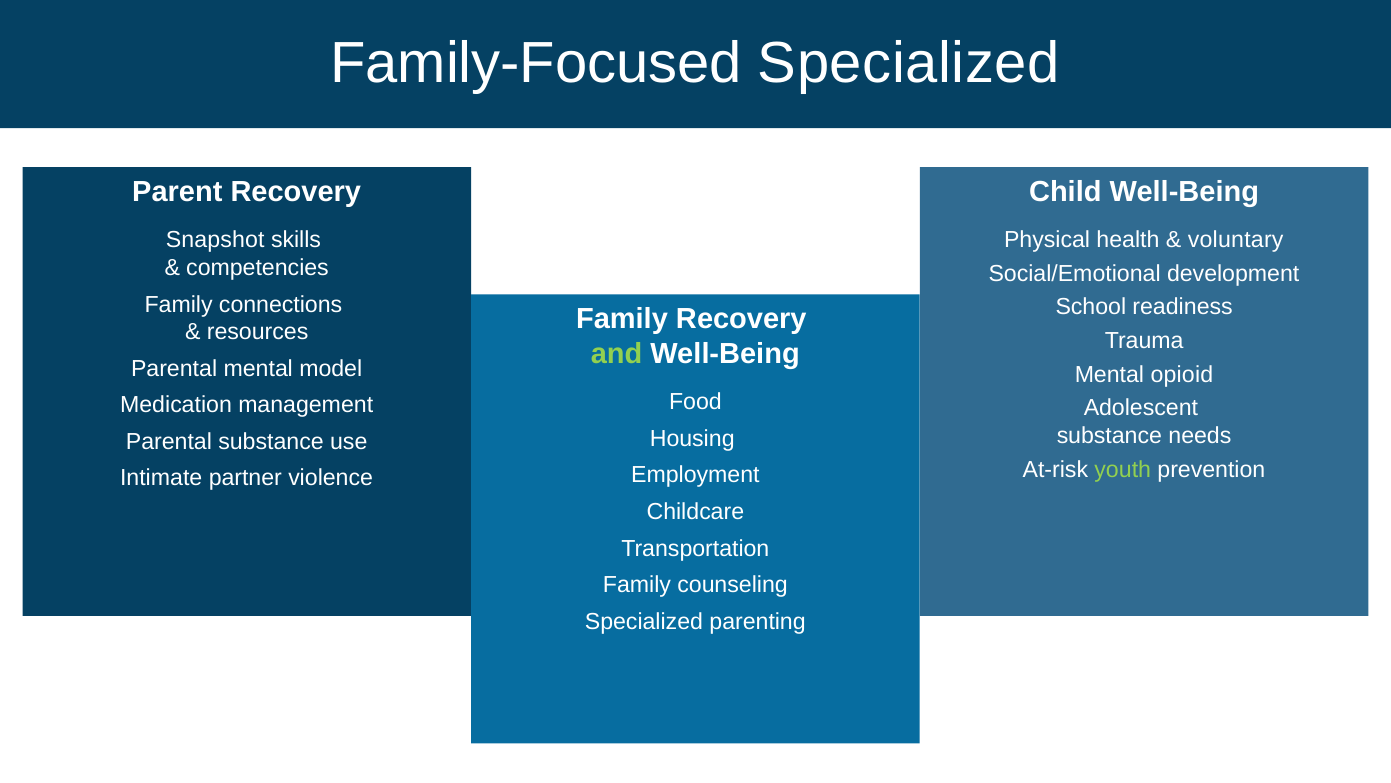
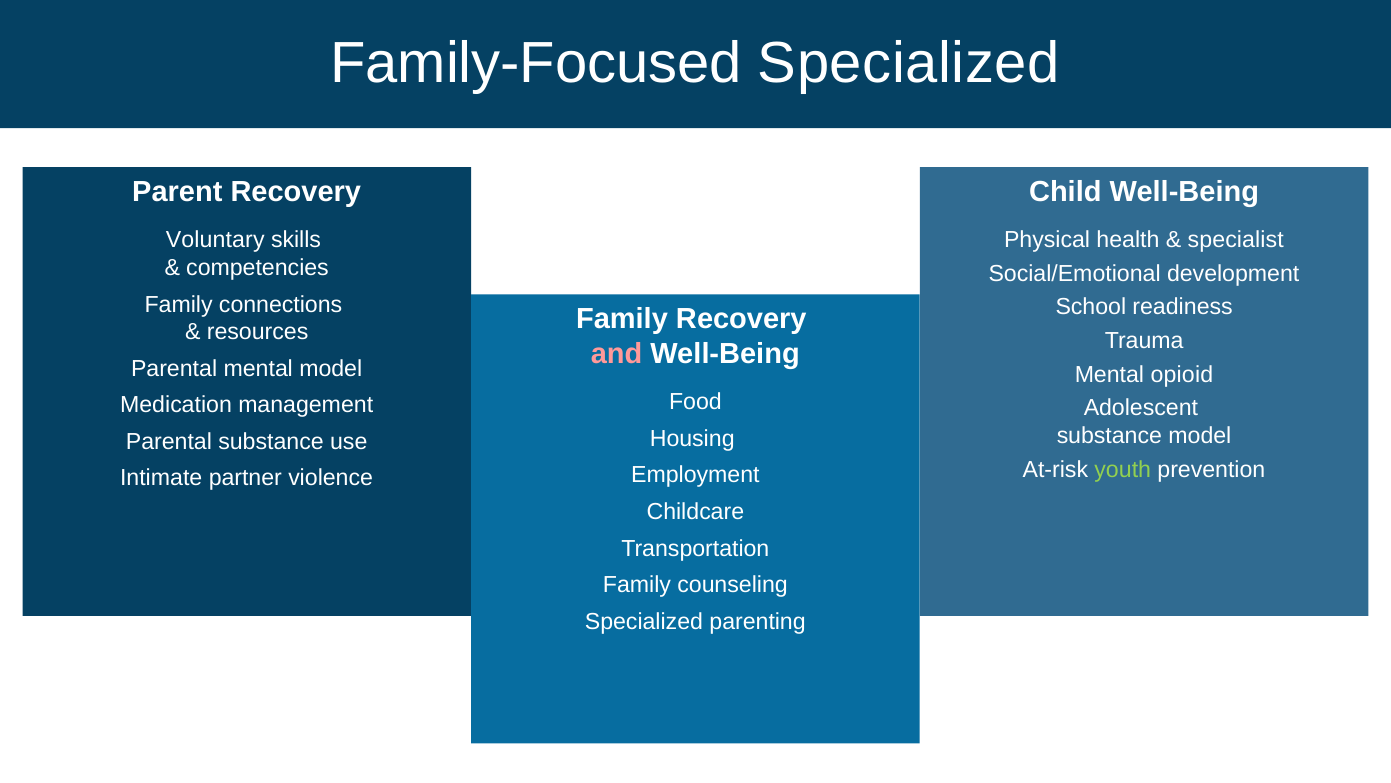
Snapshot: Snapshot -> Voluntary (215, 240)
voluntary: voluntary -> specialist (1236, 240)
and colour: light green -> pink (617, 354)
substance needs: needs -> model (1200, 436)
